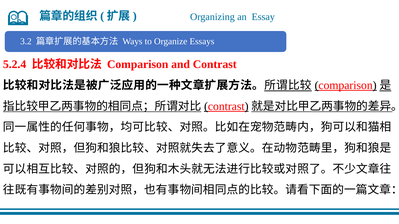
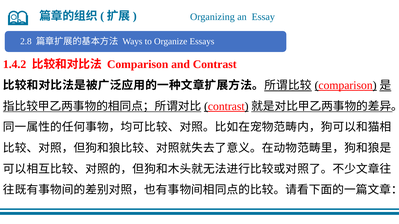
3.2: 3.2 -> 2.8 (26, 42)
5.2.4: 5.2.4 -> 1.4.2 (15, 64)
